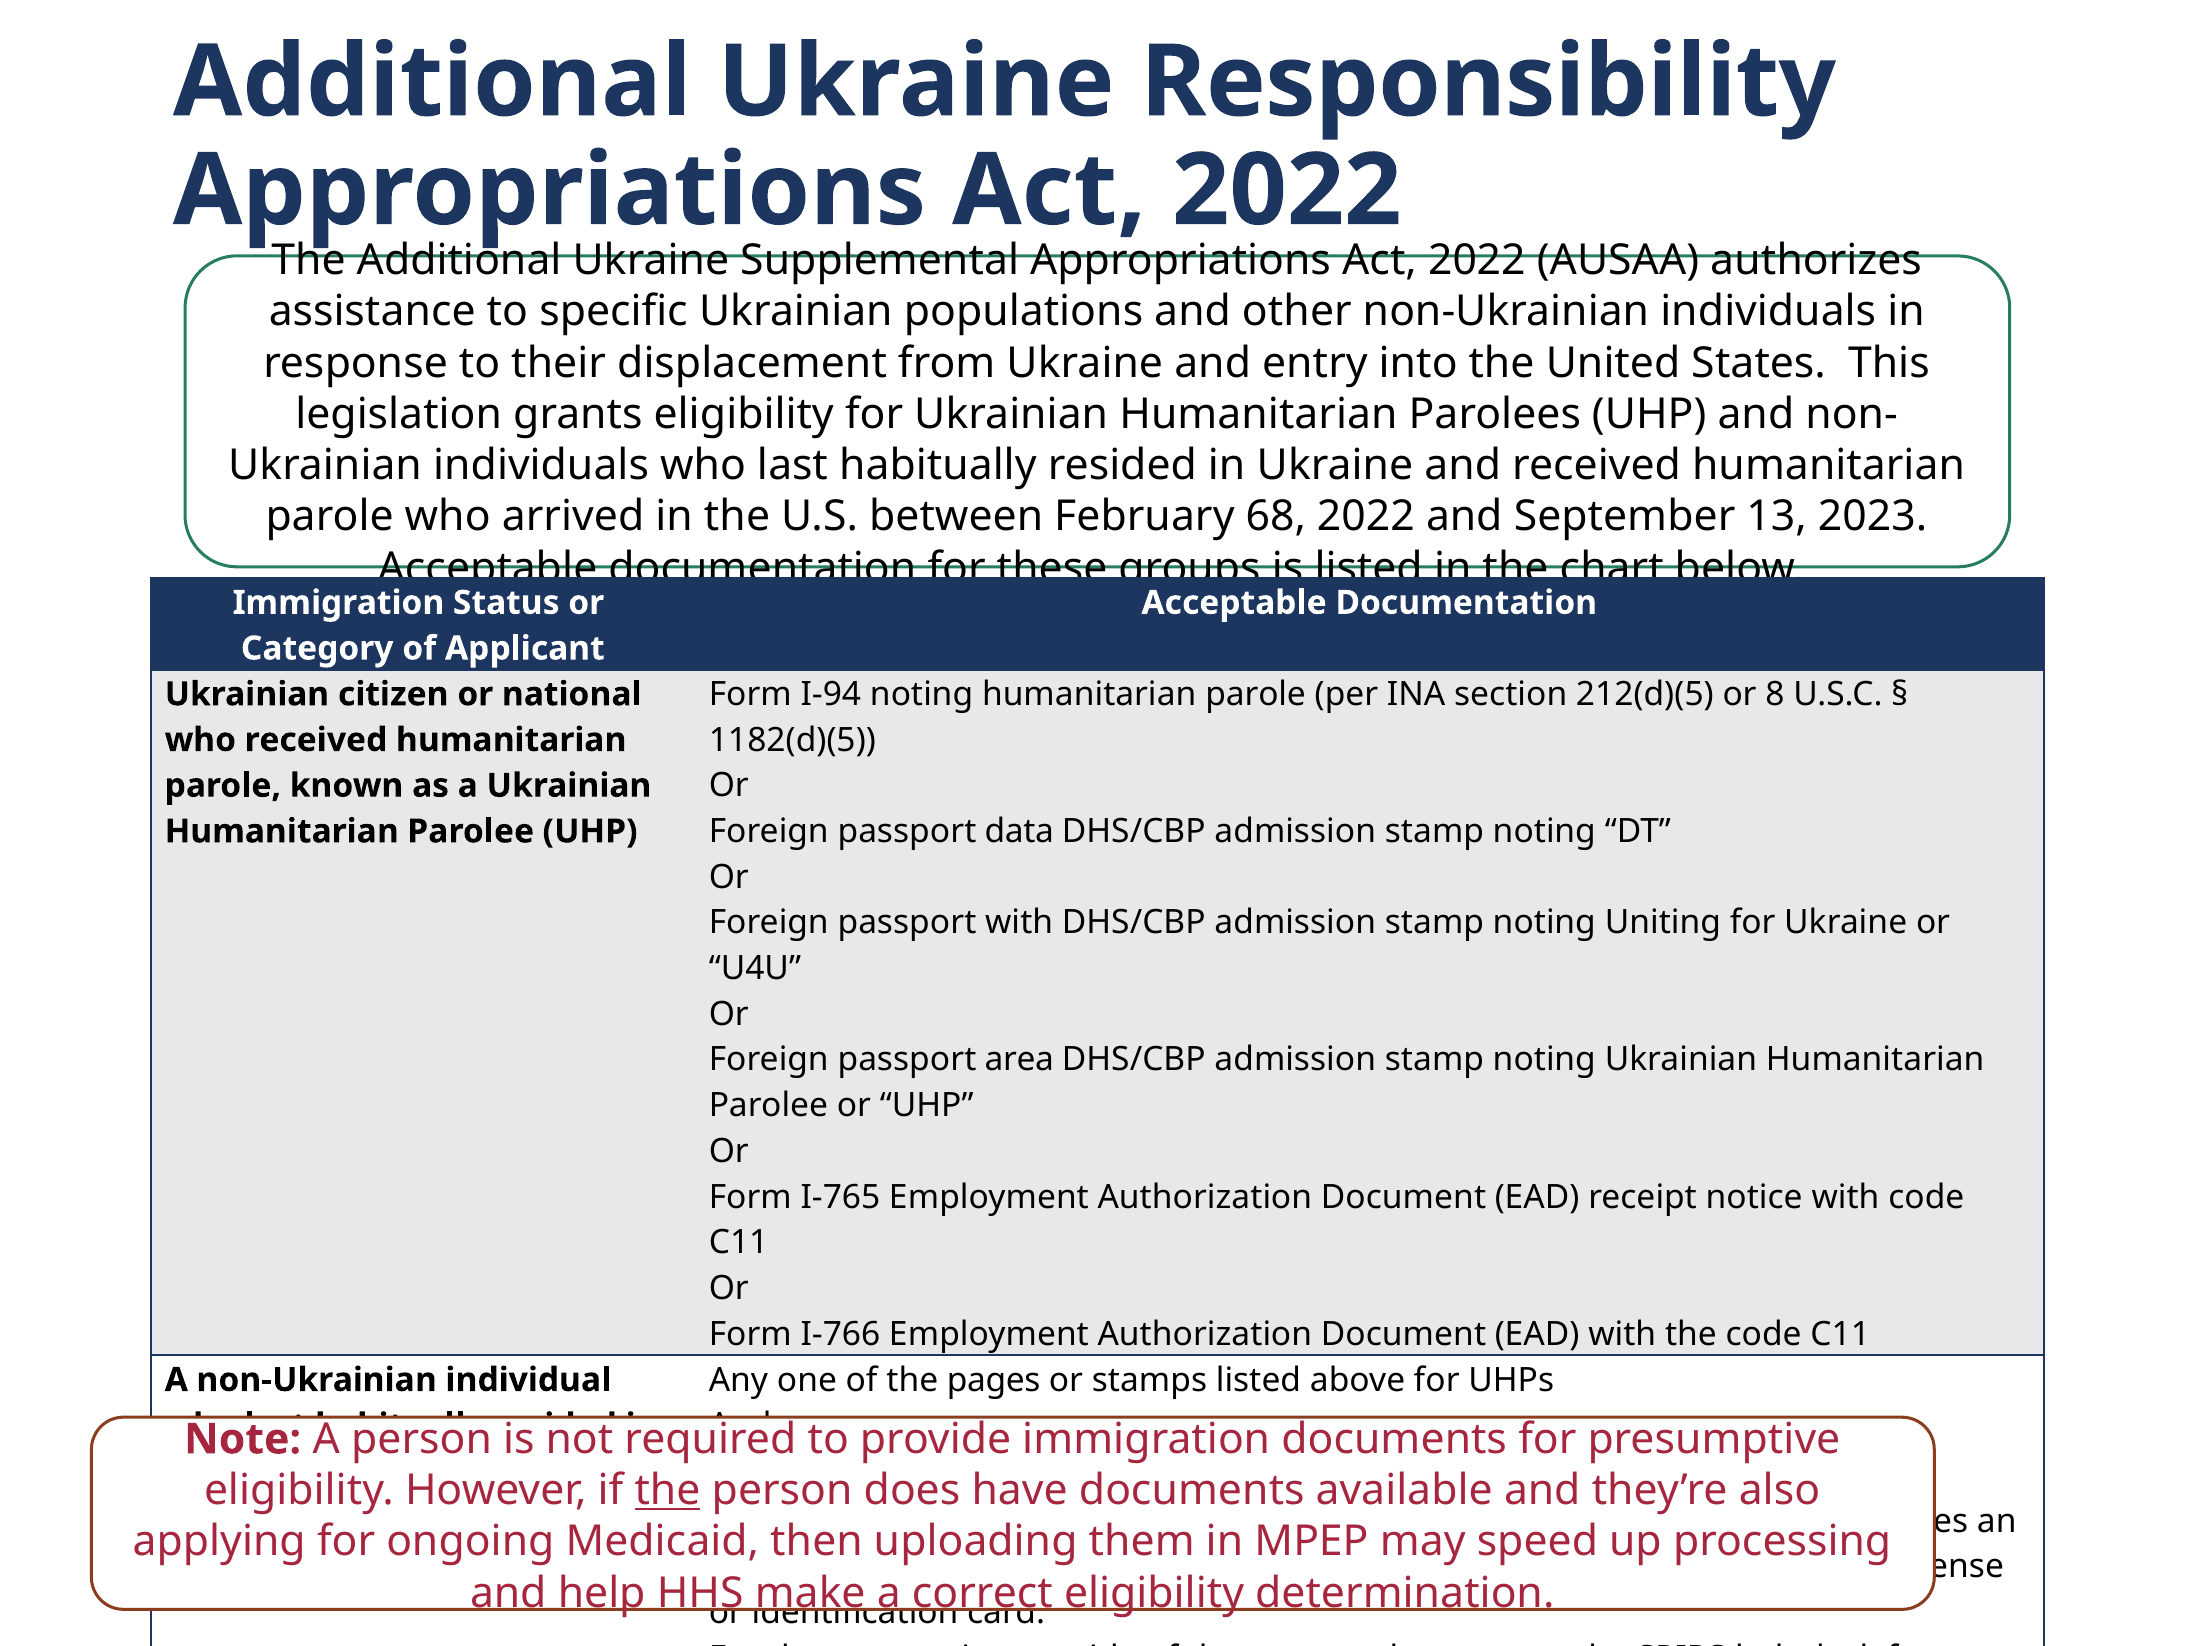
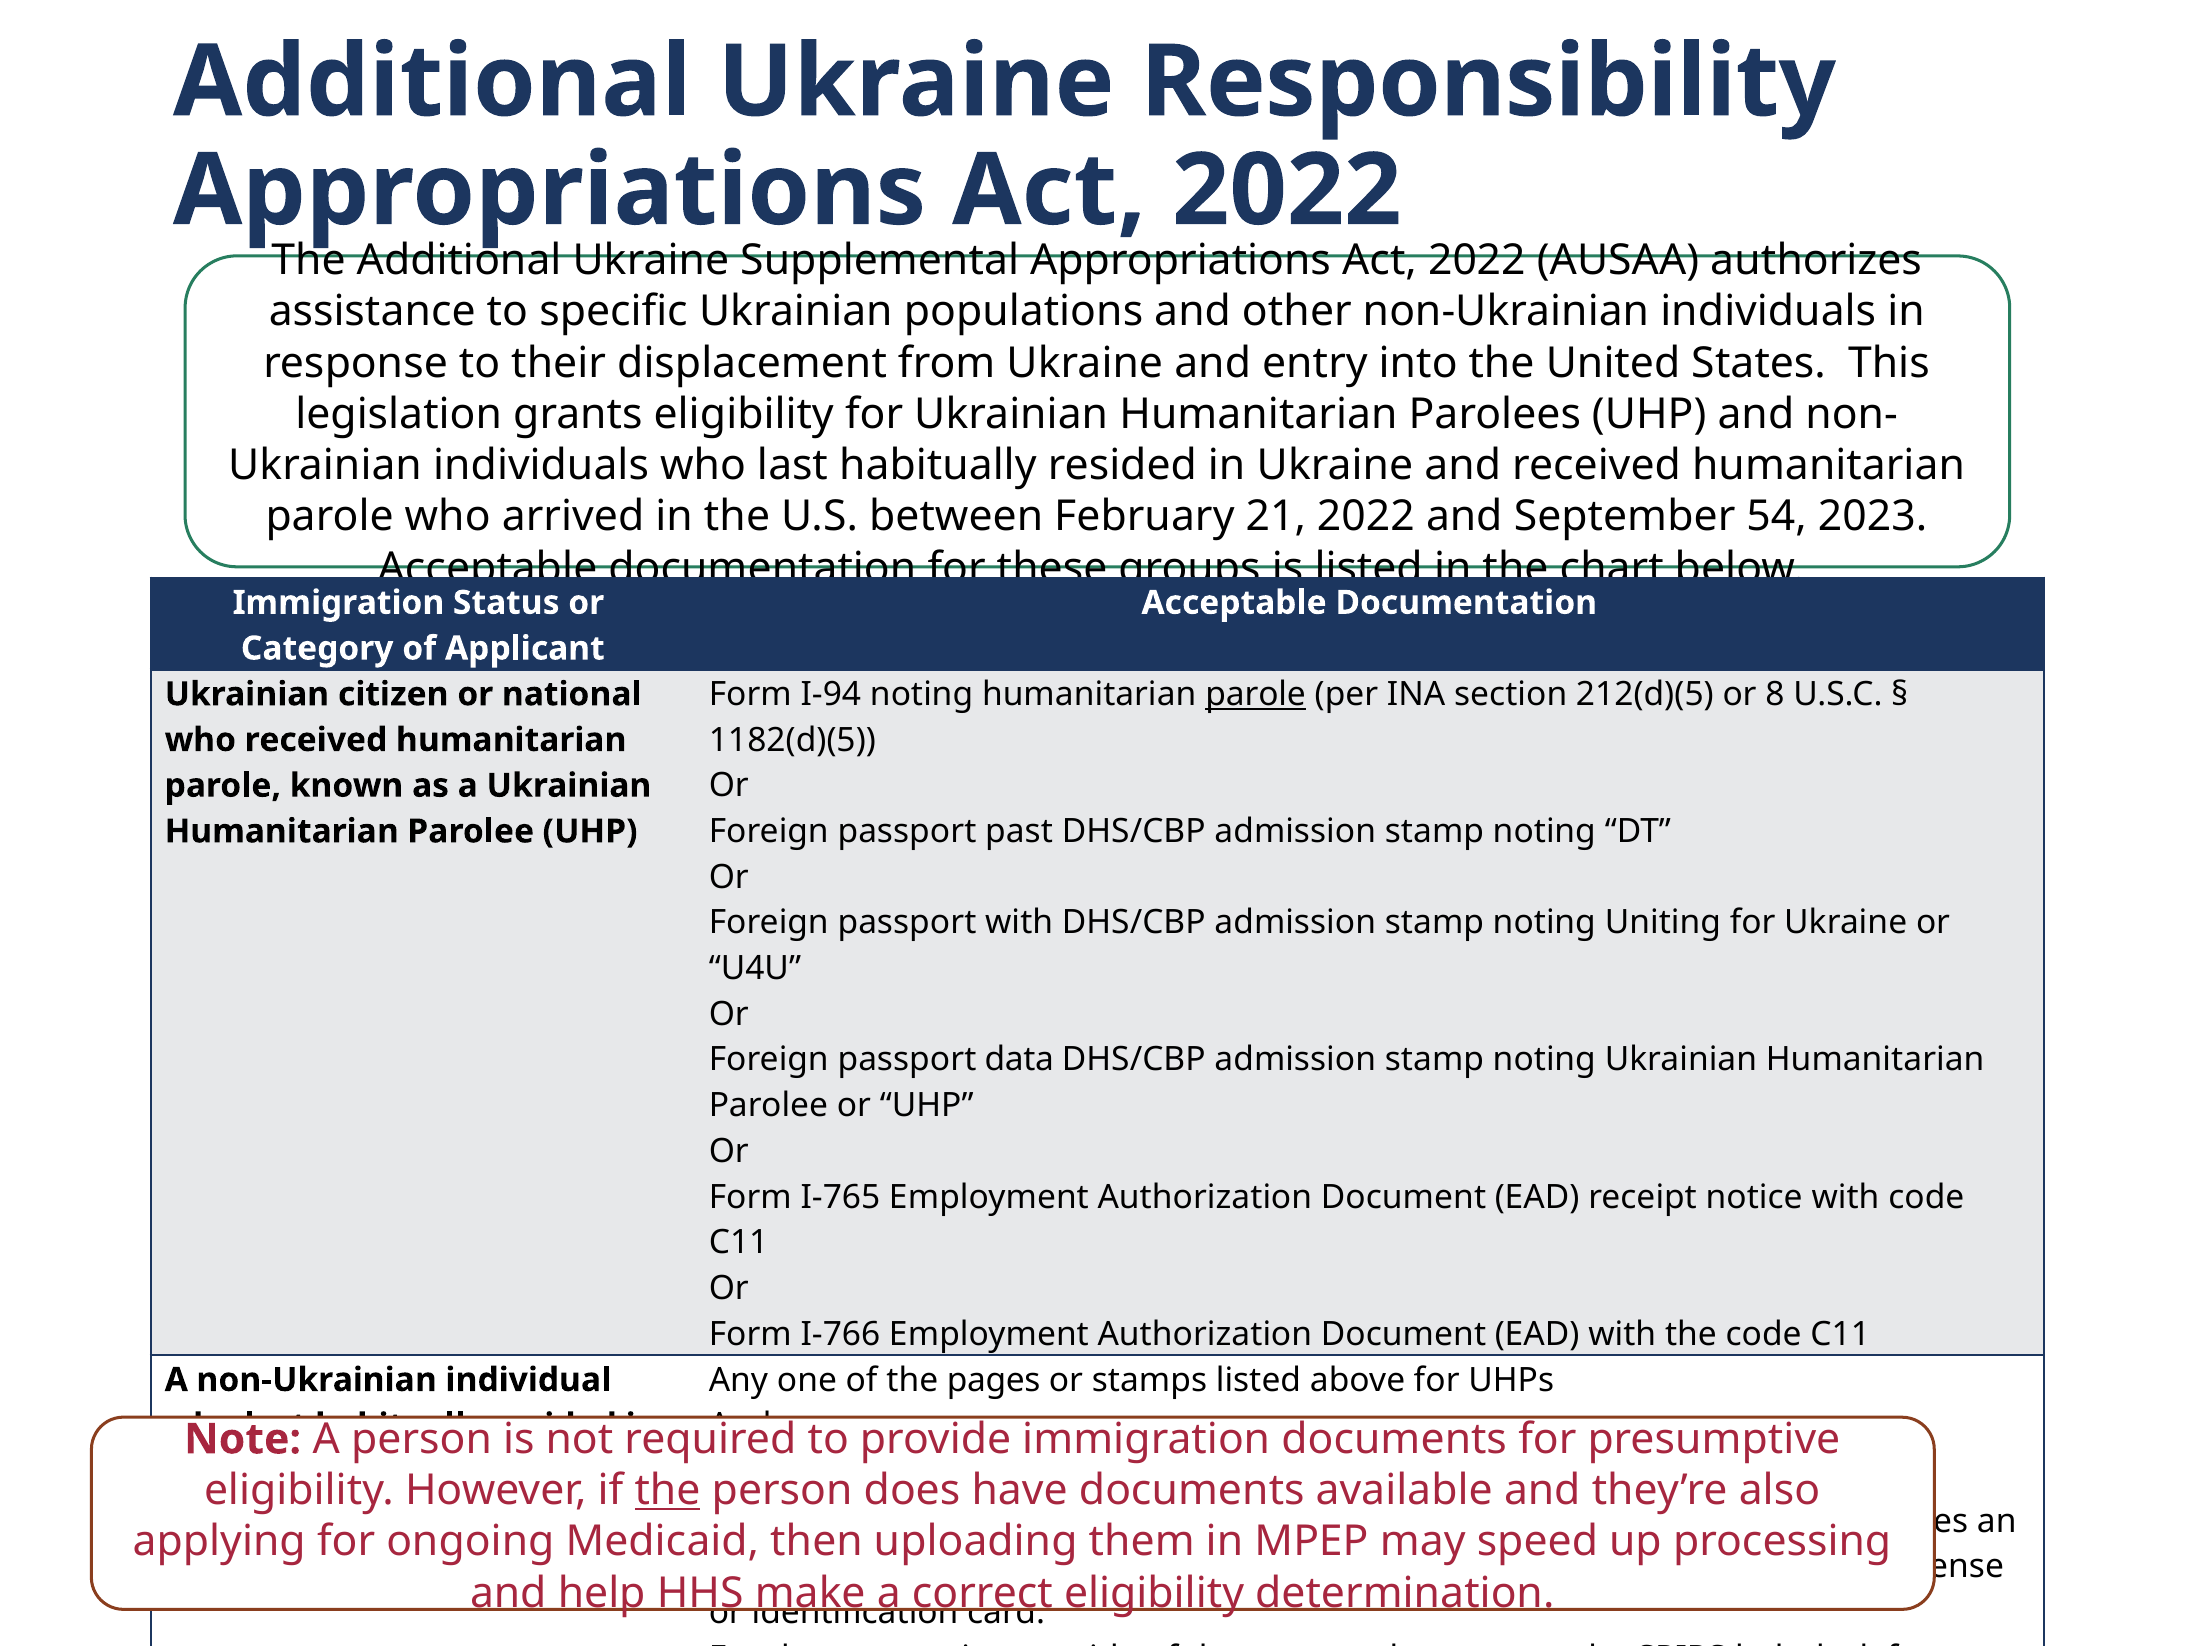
68: 68 -> 21 (1276, 517)
13: 13 -> 54 (1777, 517)
parole underline: none -> present (1256, 694)
data: data -> past (1019, 832)
area: area -> data (1019, 1060)
